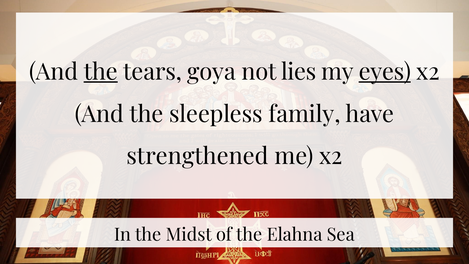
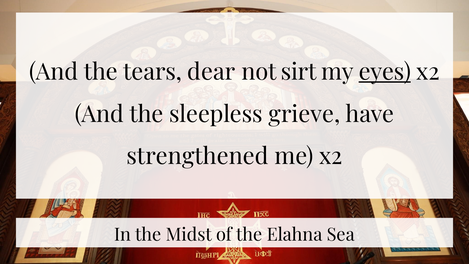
the underline: present -> none (101, 72)
goya: goya -> dear (211, 72)
lies: lies -> sirt (299, 72)
family: family -> grieve (304, 114)
